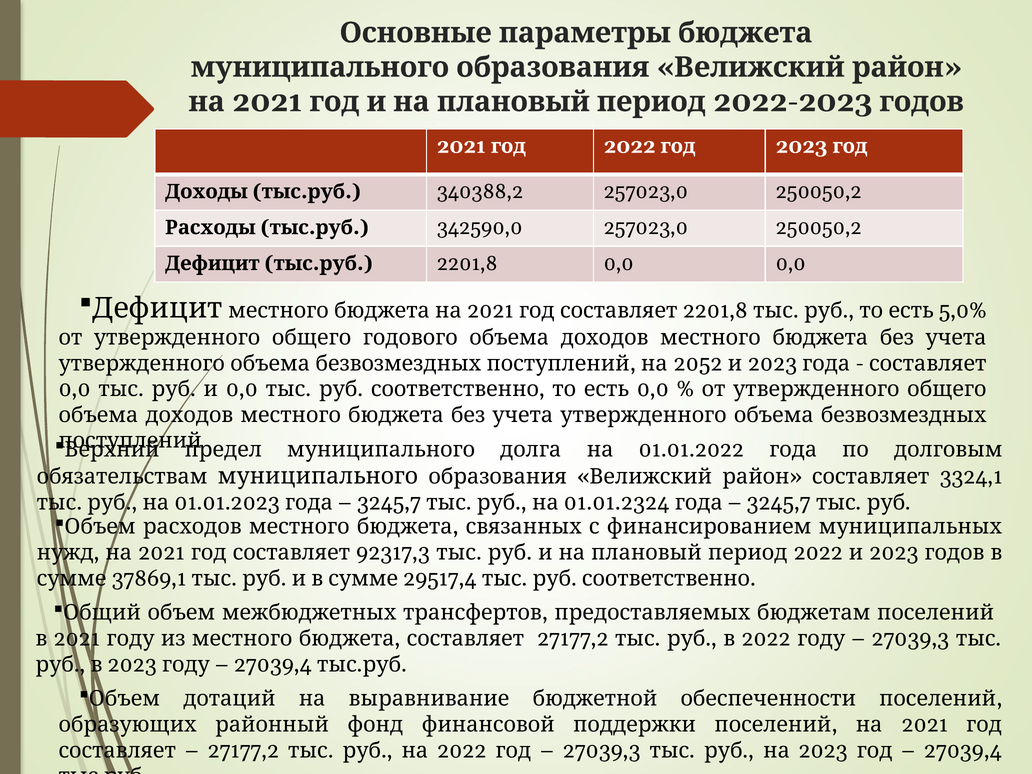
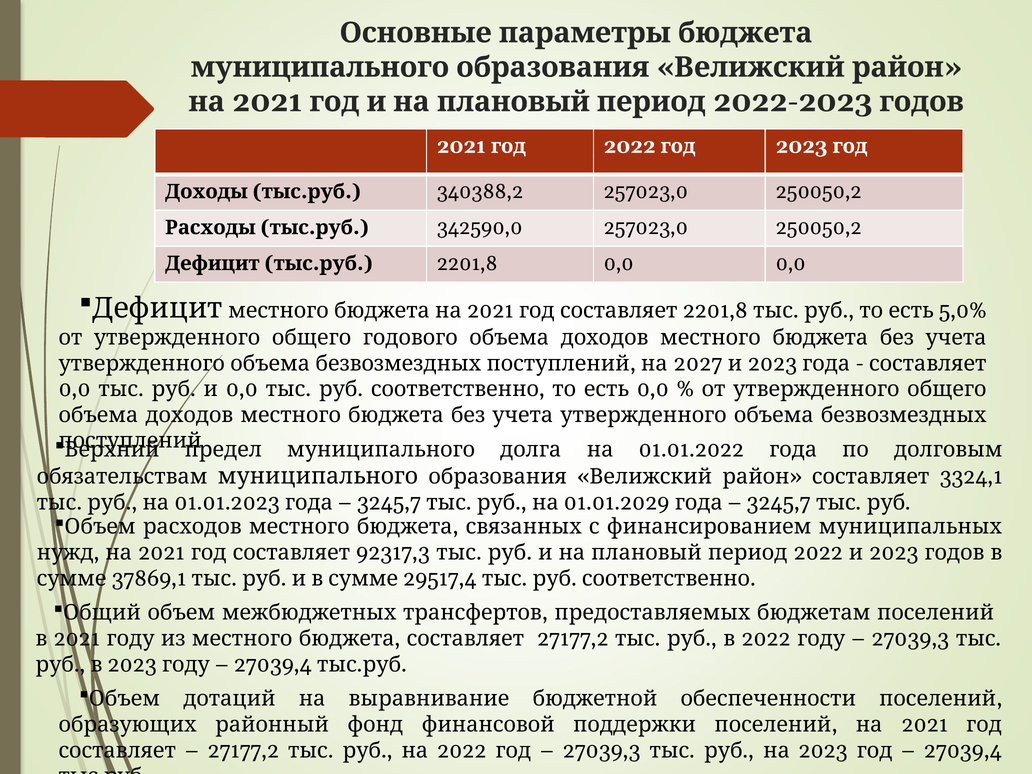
2052: 2052 -> 2027 (698, 363)
01.01.2324: 01.01.2324 -> 01.01.2029 (617, 503)
